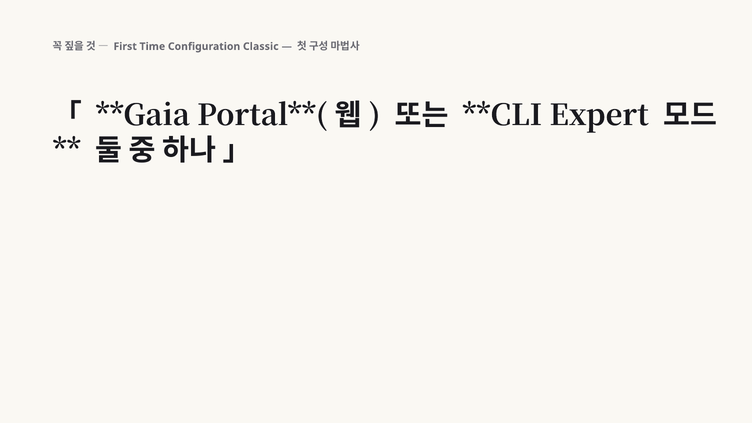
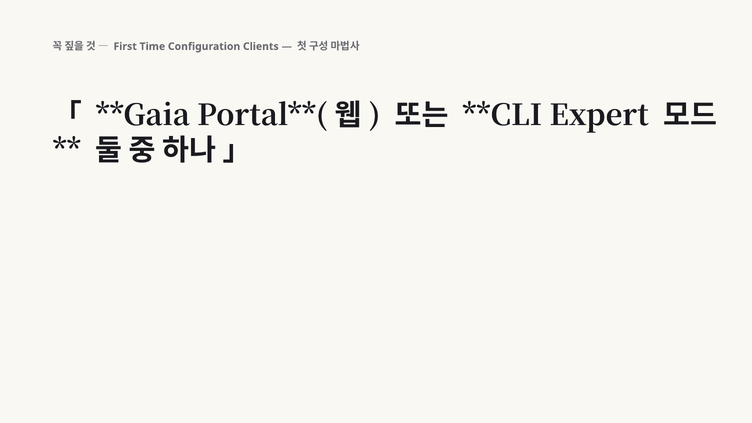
Classic: Classic -> Clients (261, 46)
